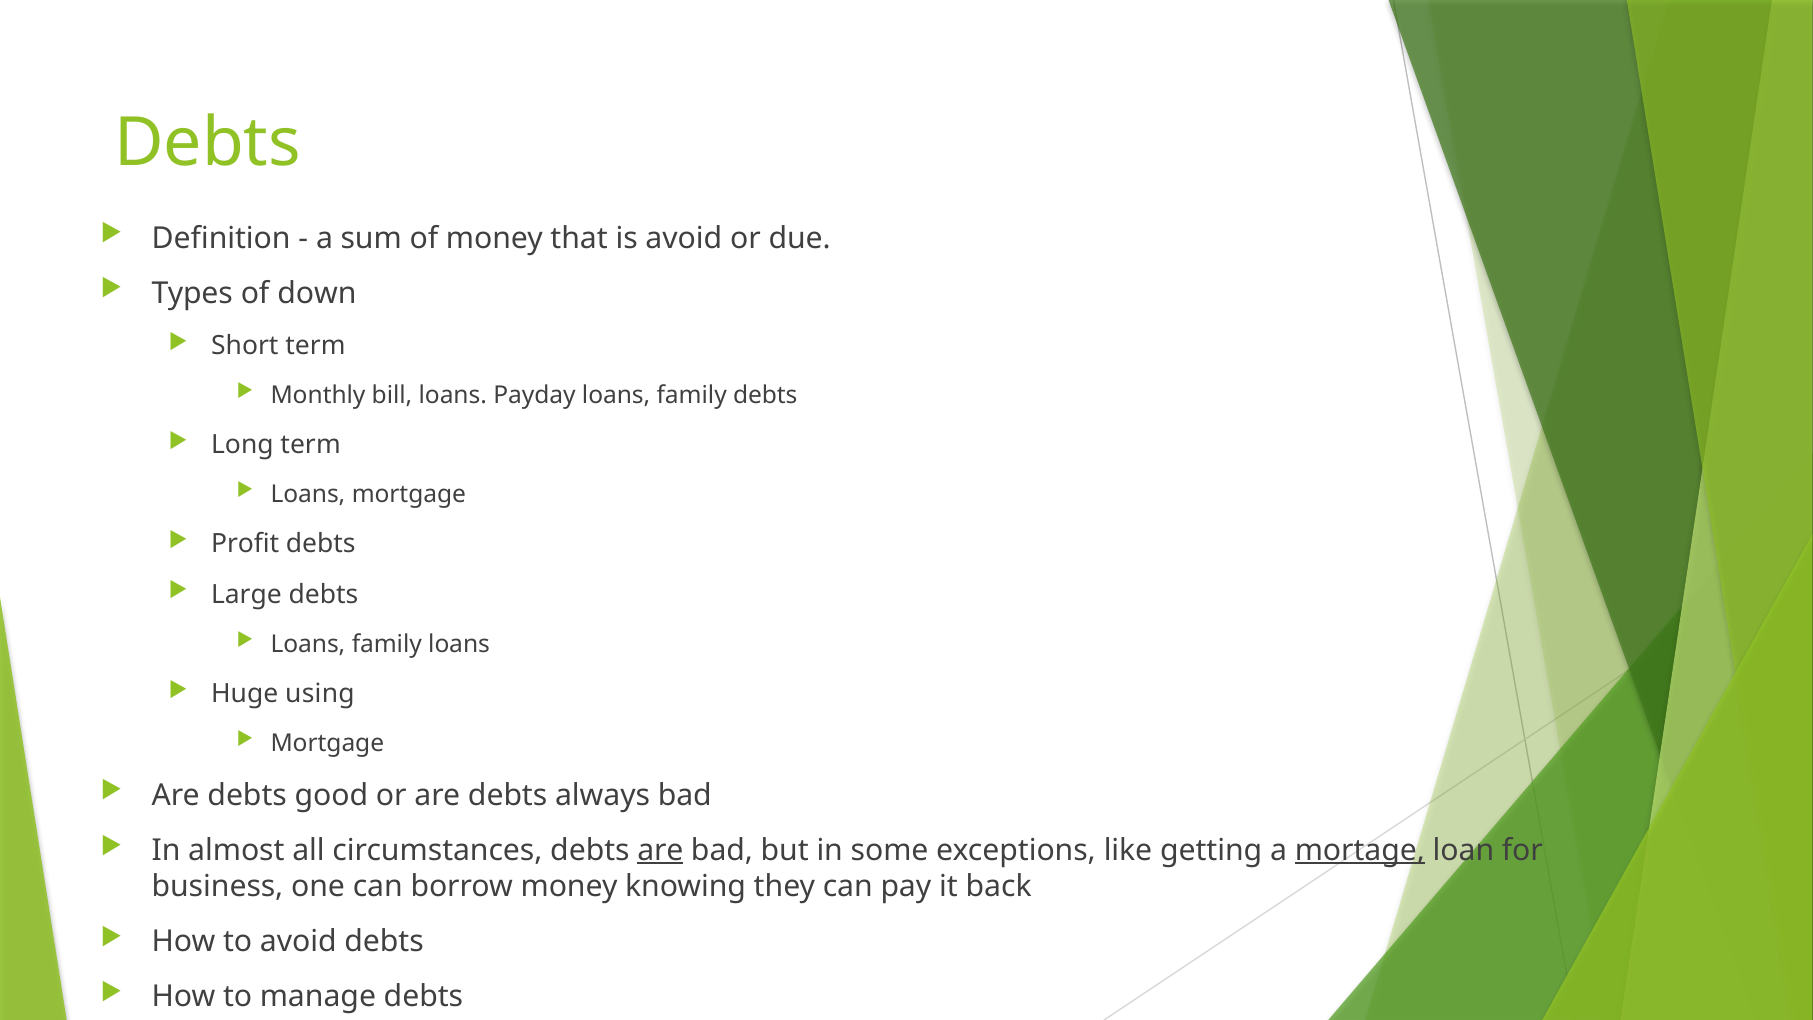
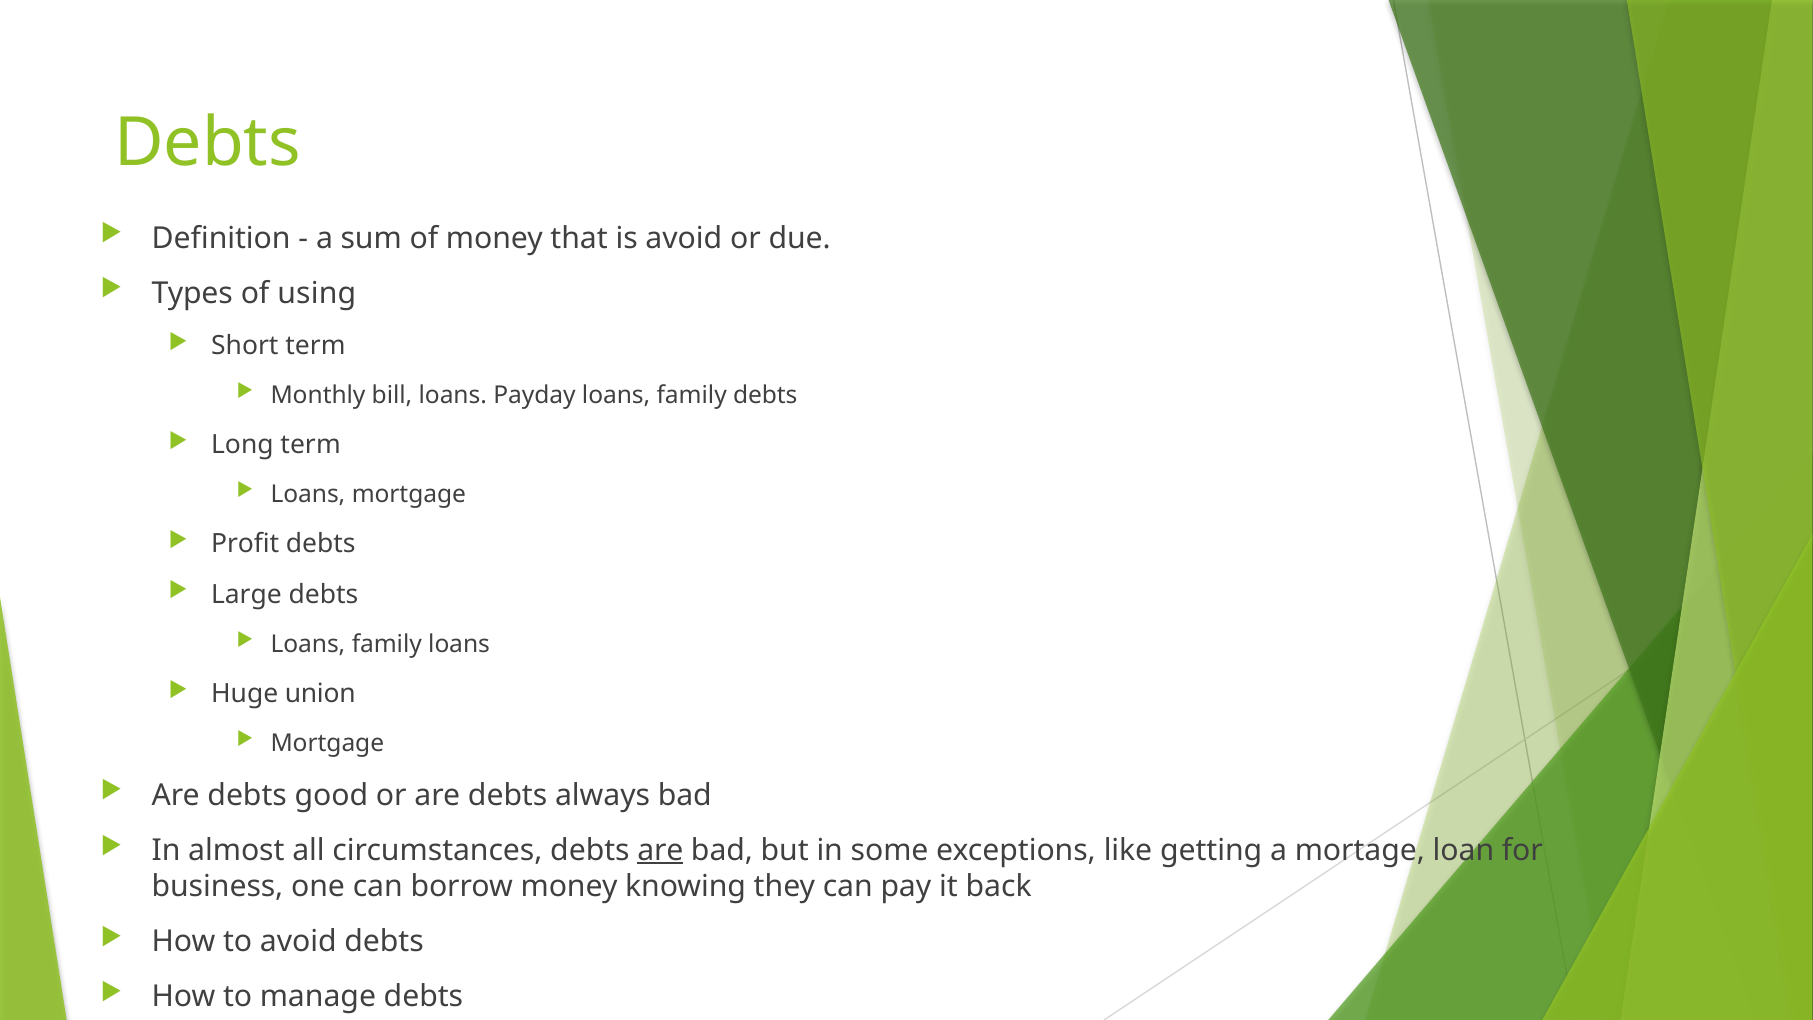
down: down -> using (317, 293)
using: using -> union (320, 694)
mortage underline: present -> none (1360, 850)
